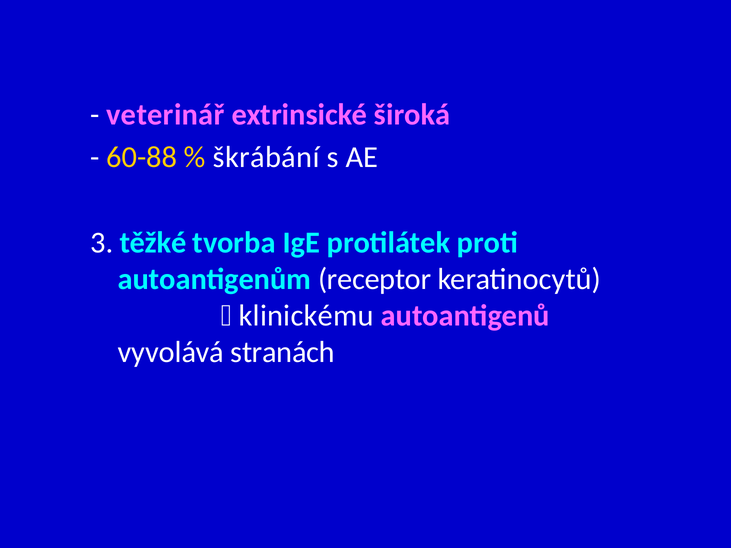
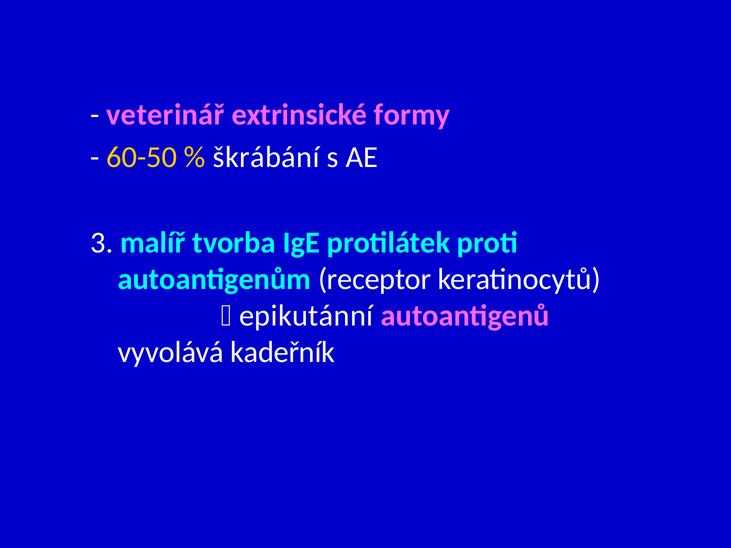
široká: široká -> formy (412, 115)
60-88: 60-88 -> 60-50 (142, 157)
těžké: těžké -> malíř (153, 243)
klinickému: klinickému -> epikutánní (306, 316)
stranách: stranách -> kadeřník (283, 352)
